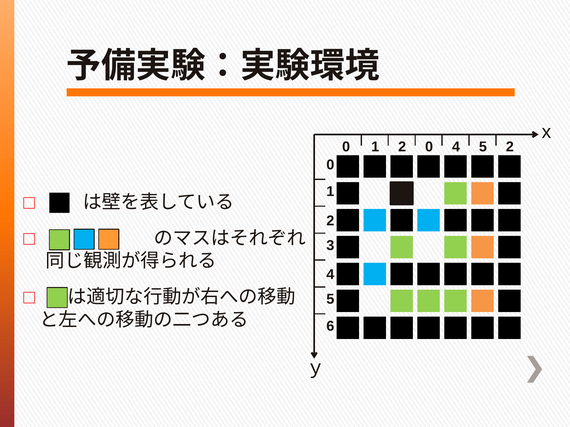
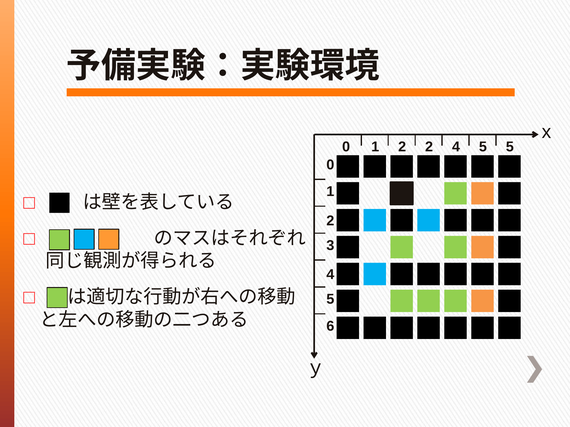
2 0: 0 -> 2 (429, 147)
5 2: 2 -> 5 (510, 147)
